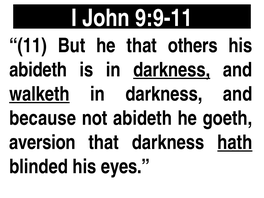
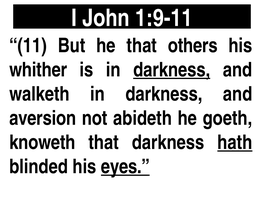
9:9-11: 9:9-11 -> 1:9-11 (164, 18)
abideth: abideth -> whither (38, 70)
walketh underline: present -> none (39, 94)
because: because -> aversion (43, 118)
aversion: aversion -> knoweth (42, 142)
eyes underline: none -> present (125, 167)
